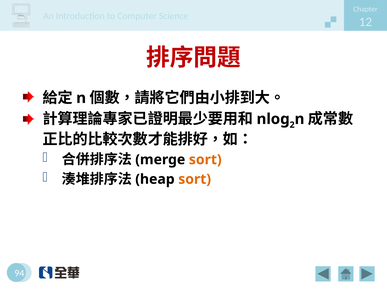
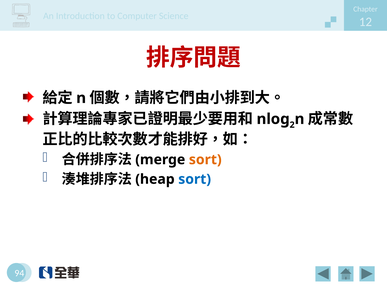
sort colour: orange -> blue (195, 179)
